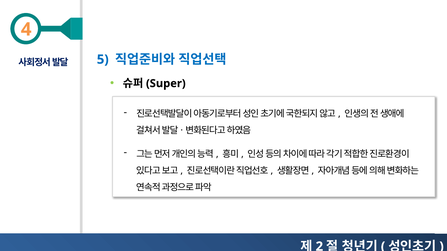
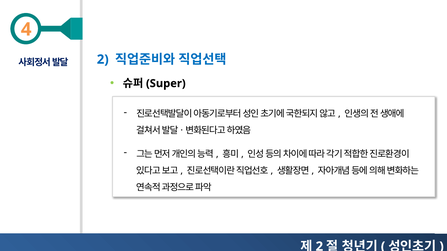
5: 5 -> 2 (103, 60)
